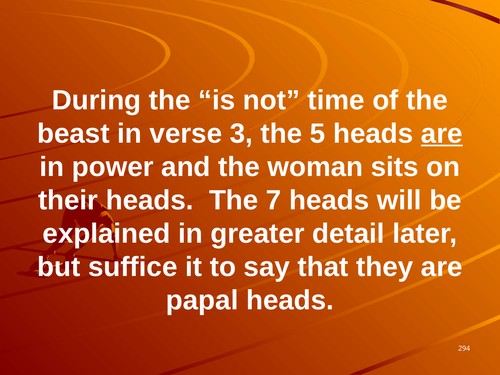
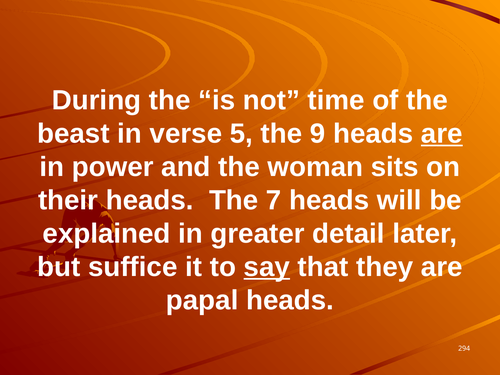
3: 3 -> 5 (241, 134)
5: 5 -> 9 (318, 134)
say underline: none -> present (267, 267)
